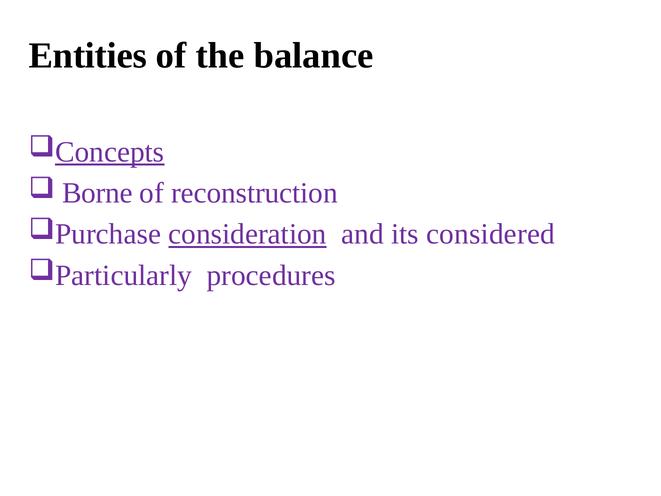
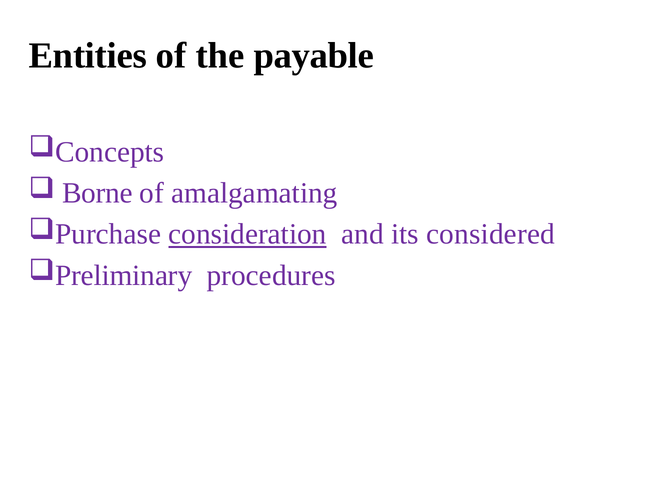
balance: balance -> payable (314, 55)
Concepts underline: present -> none (110, 152)
reconstruction: reconstruction -> amalgamating (254, 193)
Particularly: Particularly -> Preliminary (124, 275)
